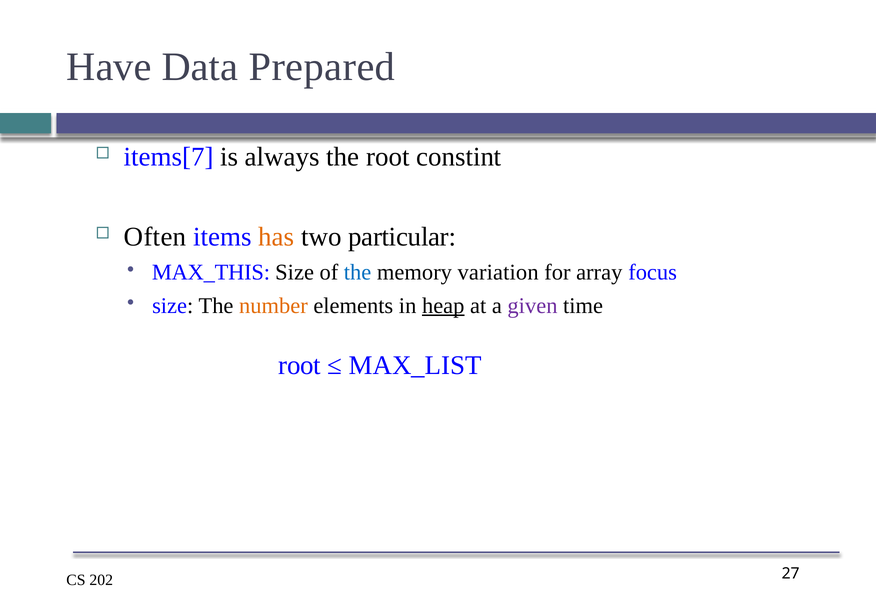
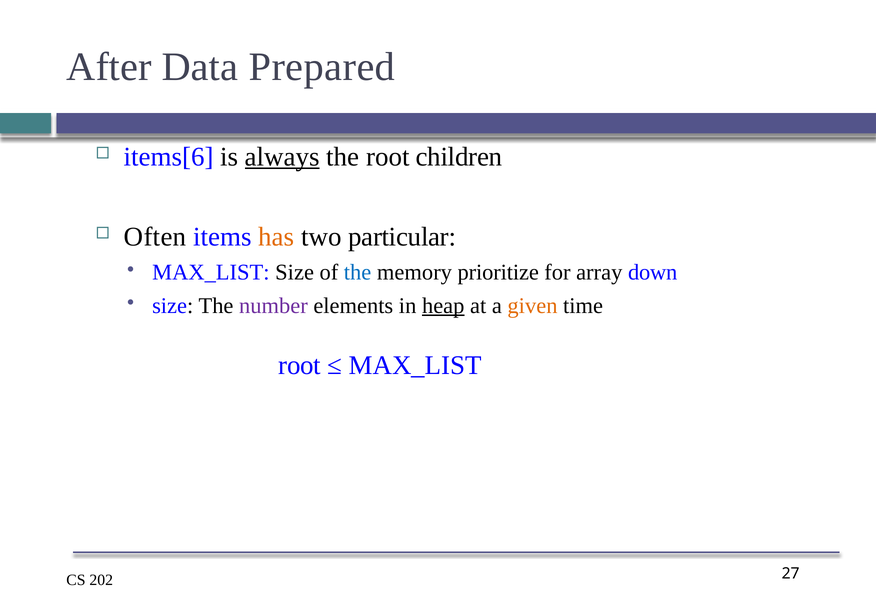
Have: Have -> After (109, 67)
items[7: items[7 -> items[6 (169, 157)
always underline: none -> present (282, 157)
constint: constint -> children (459, 157)
MAX_THIS: MAX_THIS -> MAX_LIST (211, 273)
variation: variation -> prioritize (498, 273)
focus: focus -> down (653, 273)
number colour: orange -> purple (273, 306)
given colour: purple -> orange (532, 306)
